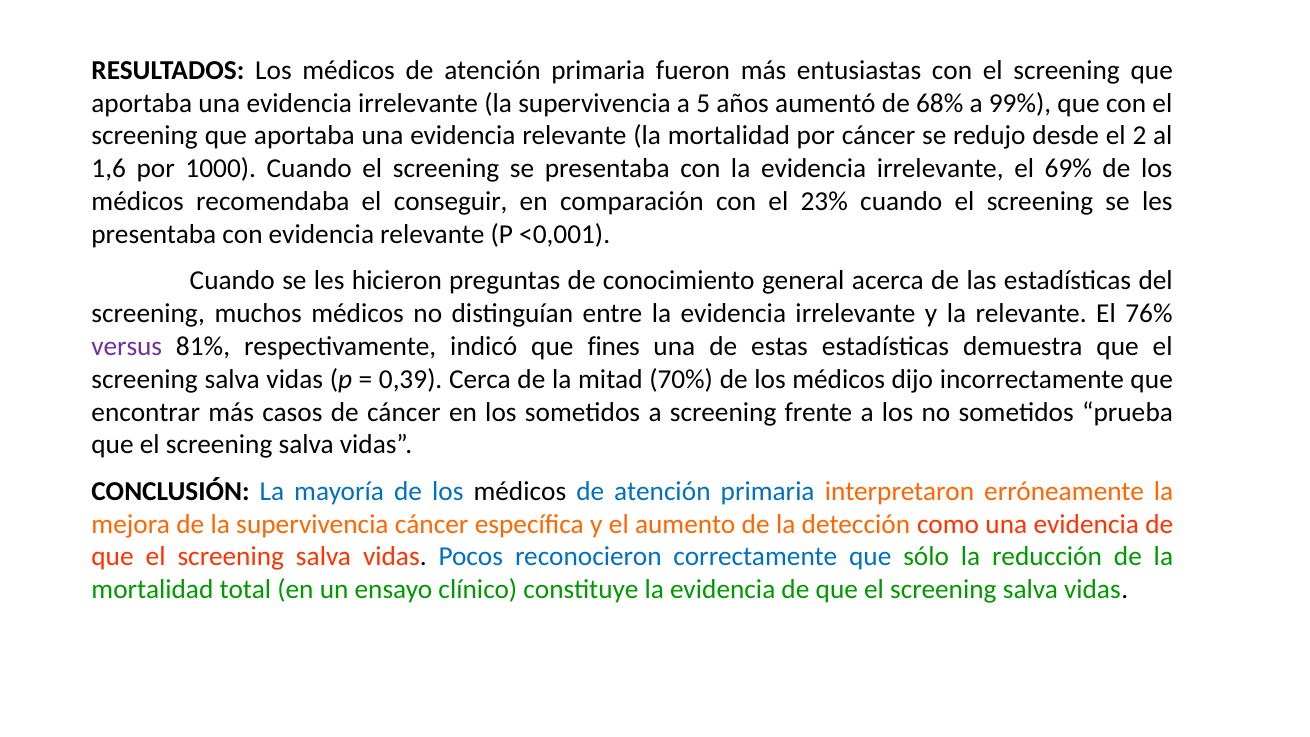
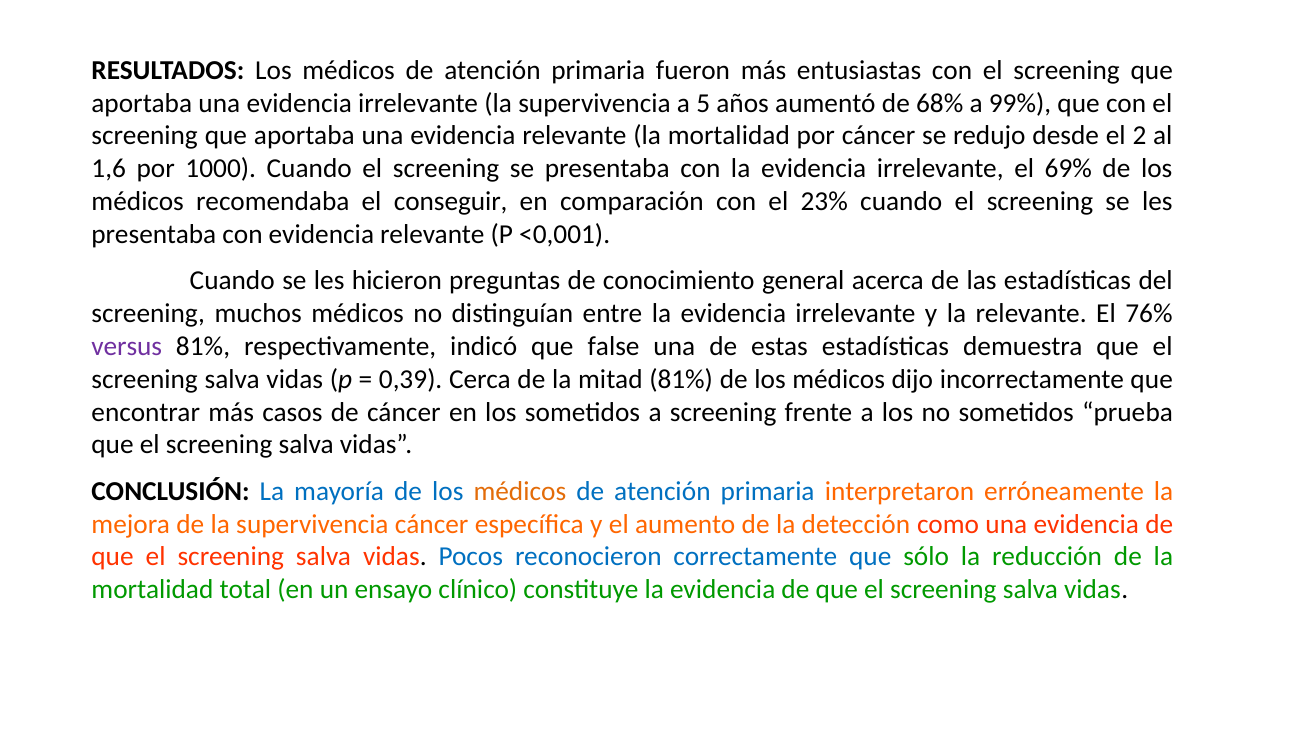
fines: fines -> false (614, 346)
mitad 70%: 70% -> 81% (681, 379)
médicos colour: black -> orange (520, 491)
